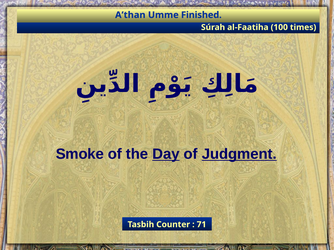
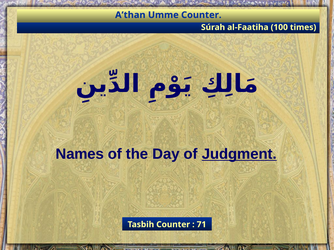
Umme Finished: Finished -> Counter (201, 15)
Smoke: Smoke -> Names (80, 154)
Day underline: present -> none (166, 154)
